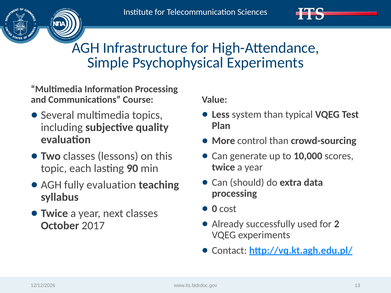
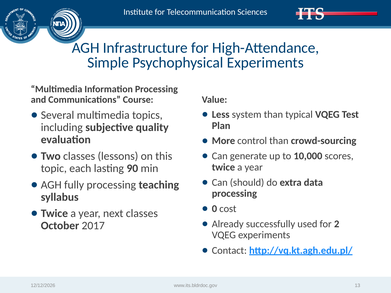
fully evaluation: evaluation -> processing (111, 185)
